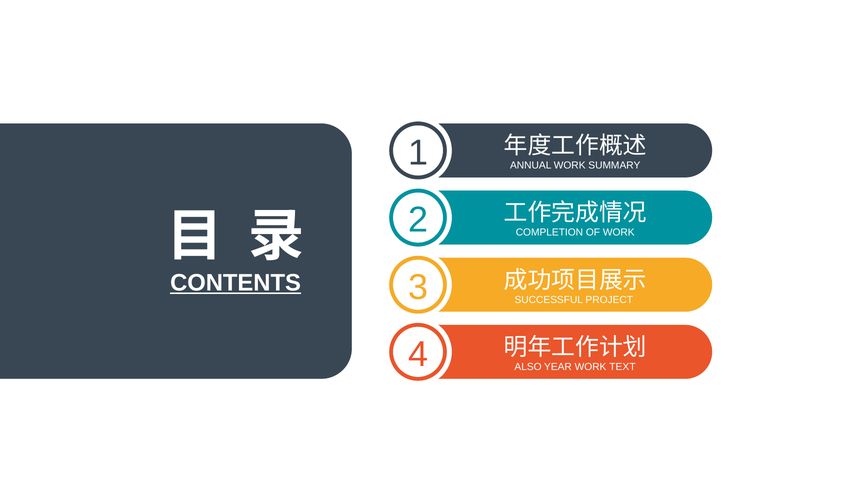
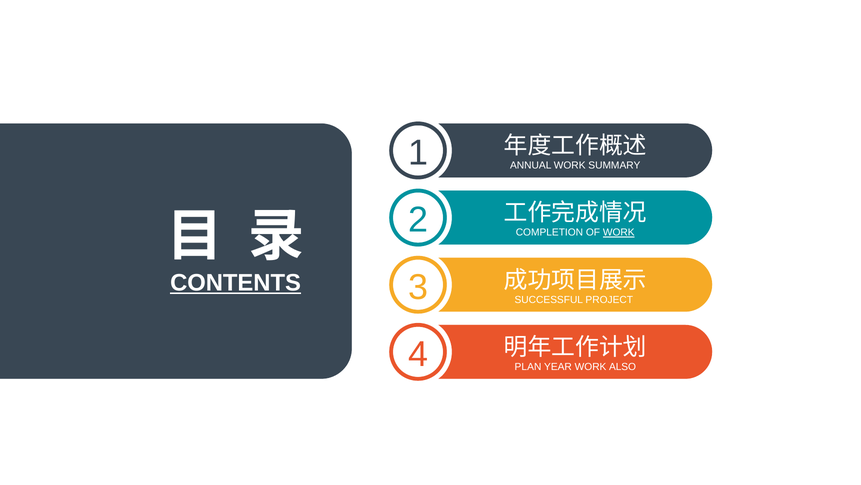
WORK underline: none -> present (619, 232)
ALSO: ALSO -> PLAN (528, 366)
TEXT: TEXT -> ALSO (623, 366)
